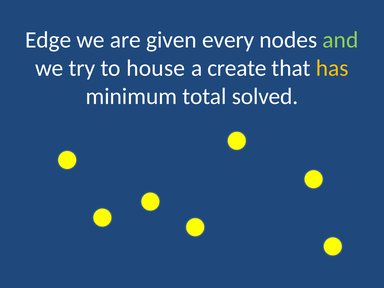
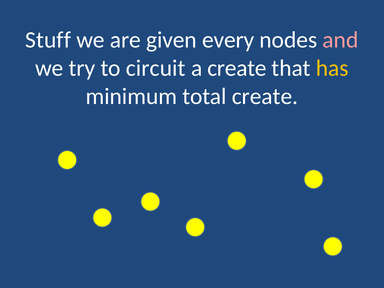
Edge: Edge -> Stuff (48, 40)
and colour: light green -> pink (340, 40)
house: house -> circuit (156, 68)
total solved: solved -> create (265, 96)
